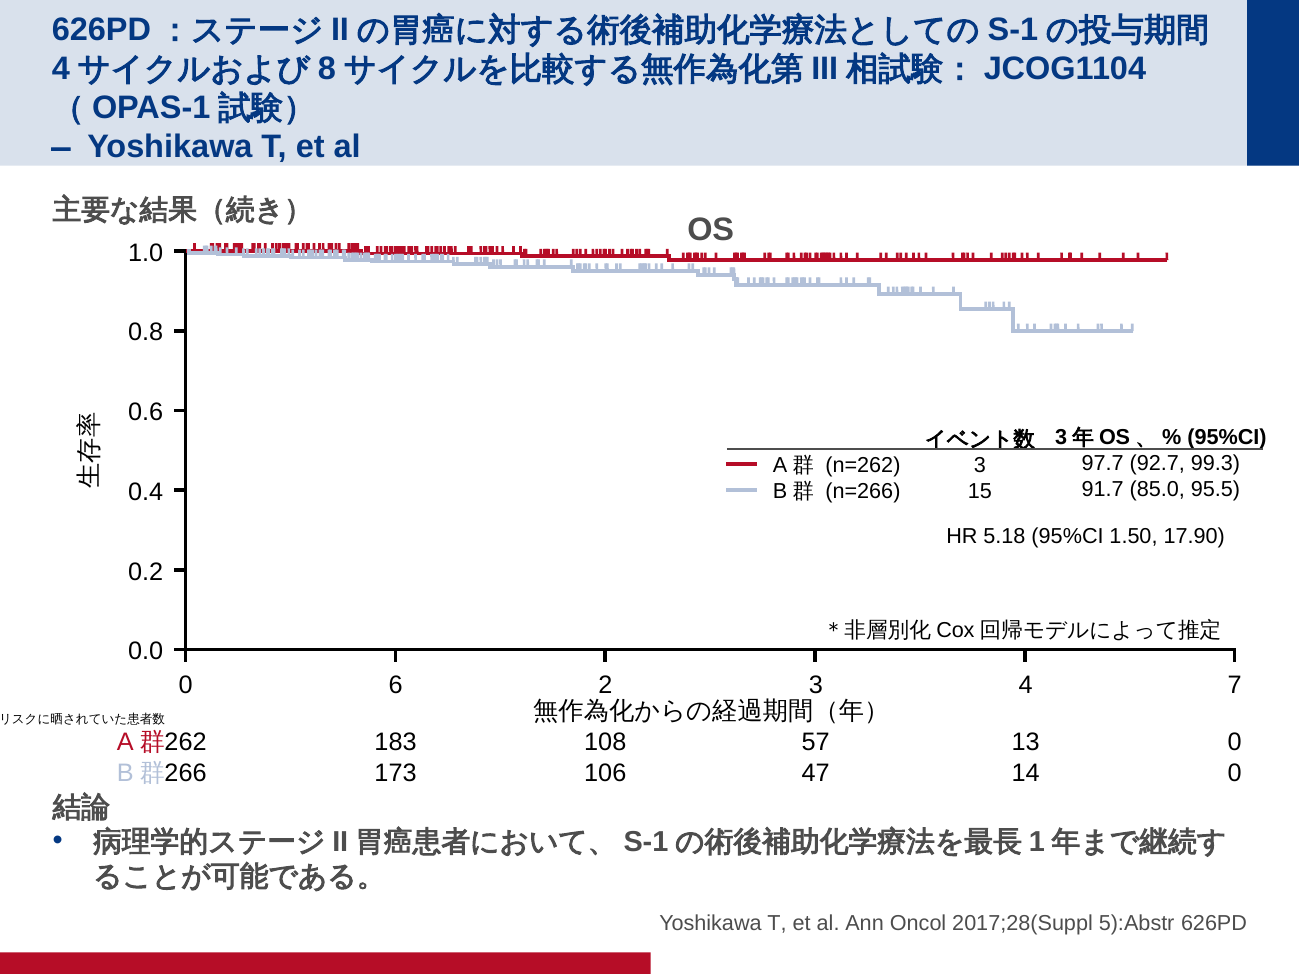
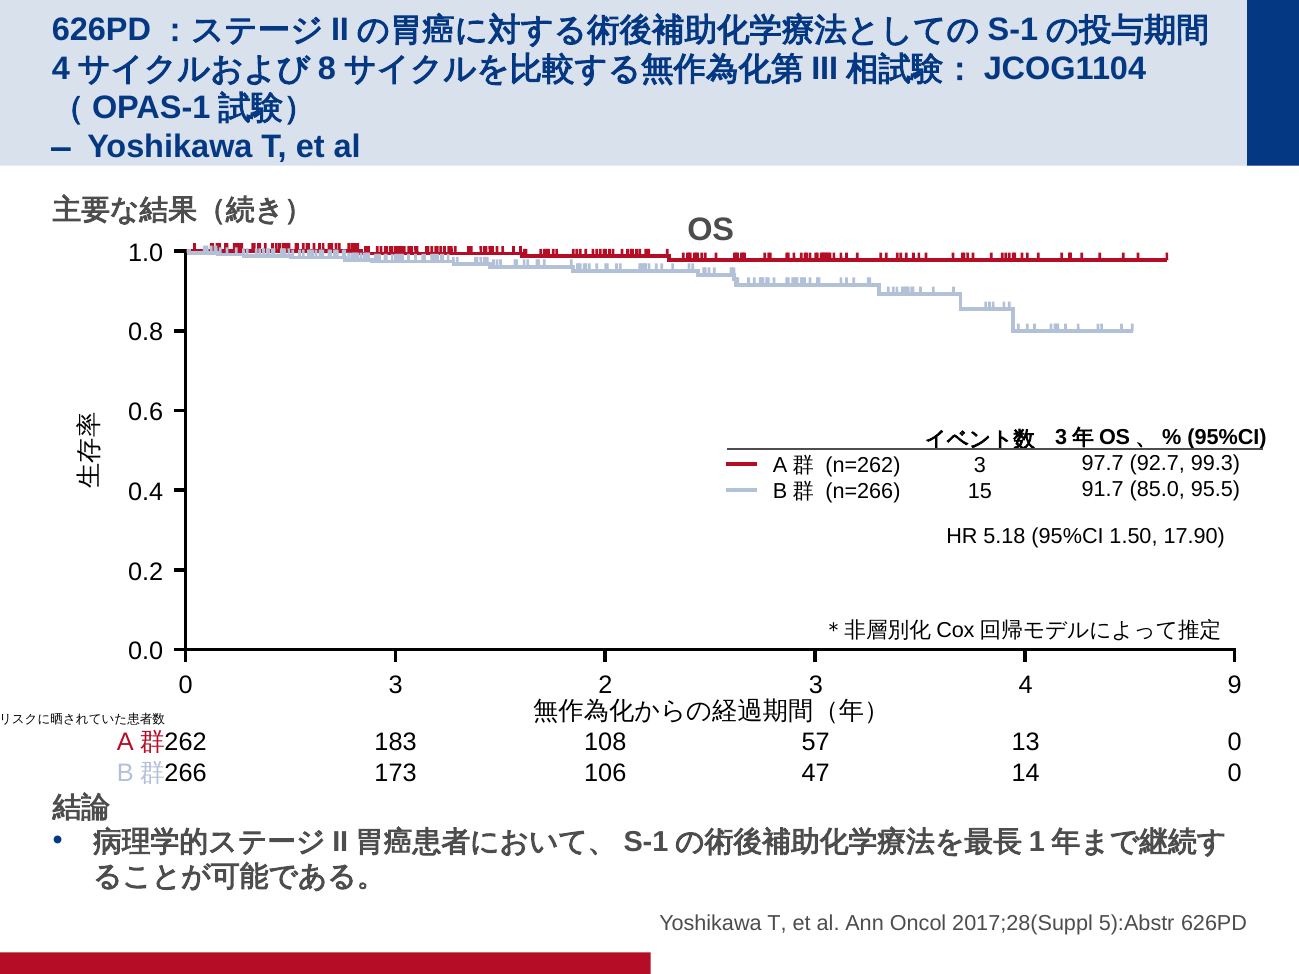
0 6: 6 -> 3 (396, 686)
7: 7 -> 9 (1235, 686)
